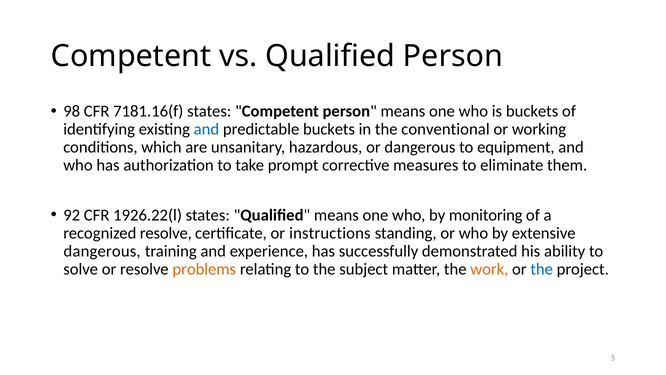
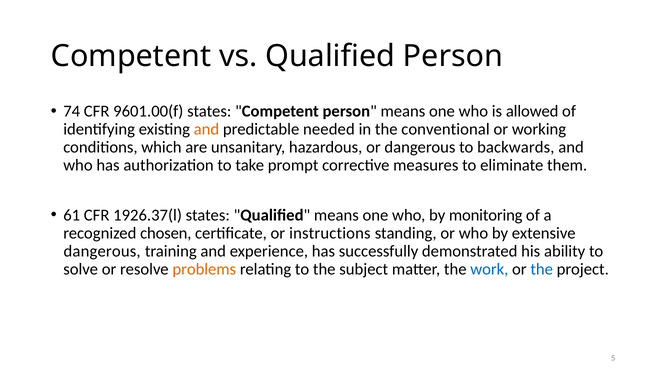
98: 98 -> 74 (72, 111)
7181.16(f: 7181.16(f -> 9601.00(f (148, 111)
is buckets: buckets -> allowed (532, 111)
and colour: blue -> orange (206, 129)
predictable buckets: buckets -> needed (329, 129)
equipment: equipment -> backwards (516, 147)
92: 92 -> 61 (72, 215)
1926.22(l: 1926.22(l -> 1926.37(l (148, 215)
recognized resolve: resolve -> chosen (166, 233)
work colour: orange -> blue (489, 269)
